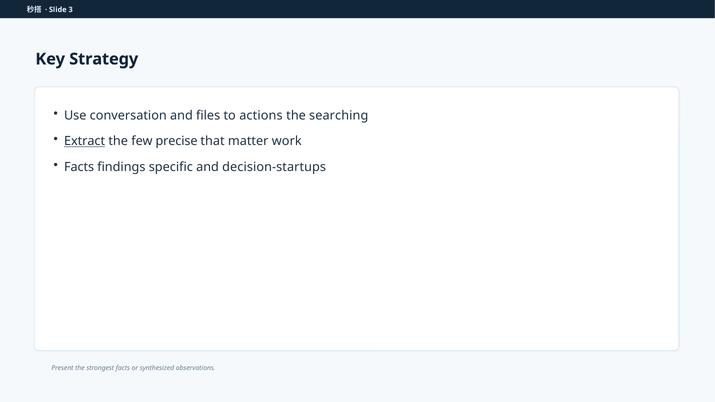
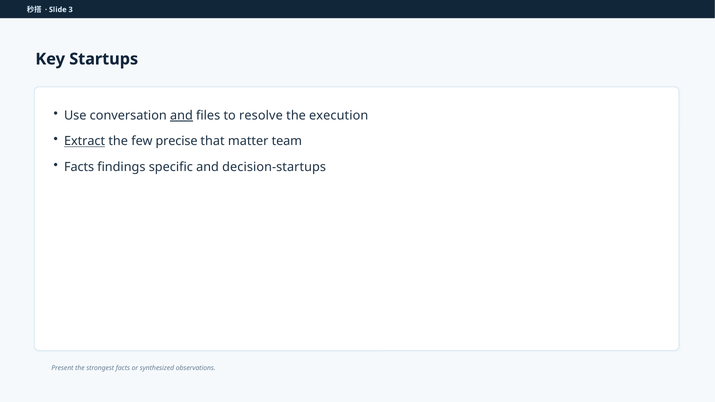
Strategy: Strategy -> Startups (104, 59)
and underline: none -> present (181, 116)
actions: actions -> resolve (261, 116)
searching: searching -> execution (339, 116)
work: work -> team (287, 141)
